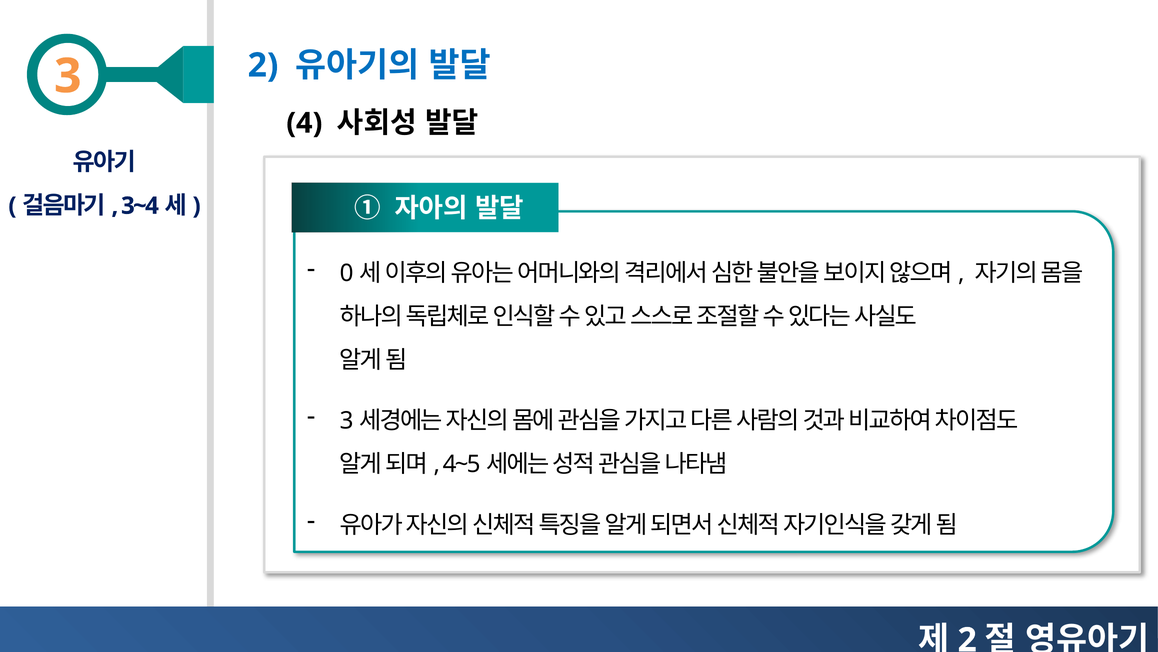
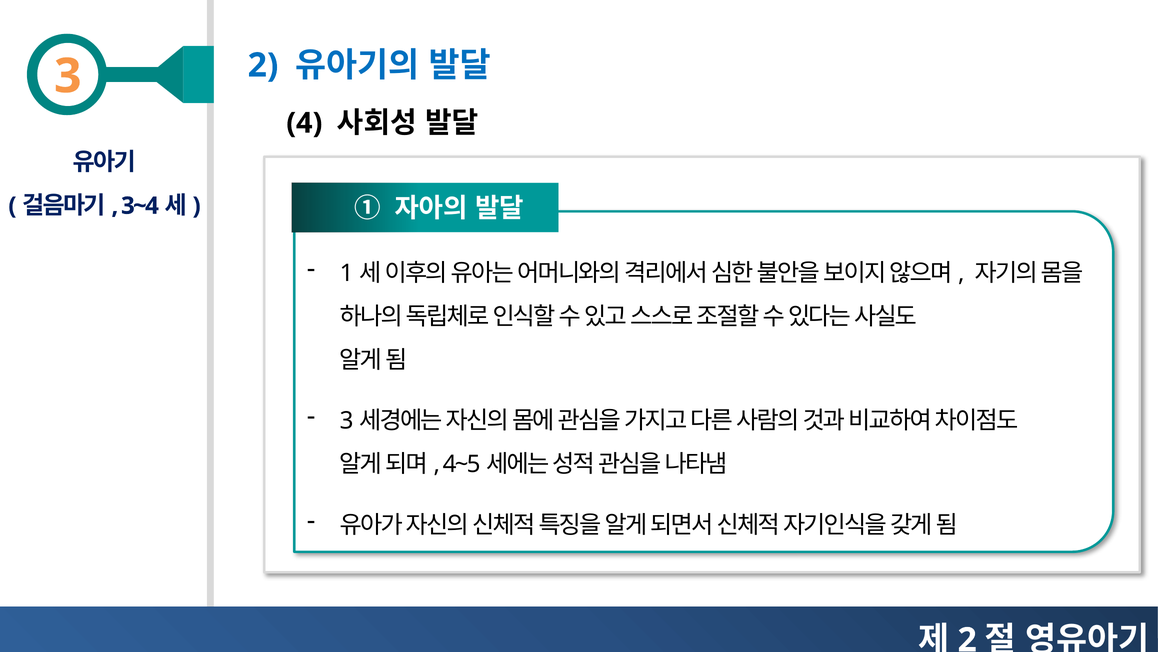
0: 0 -> 1 (347, 273)
